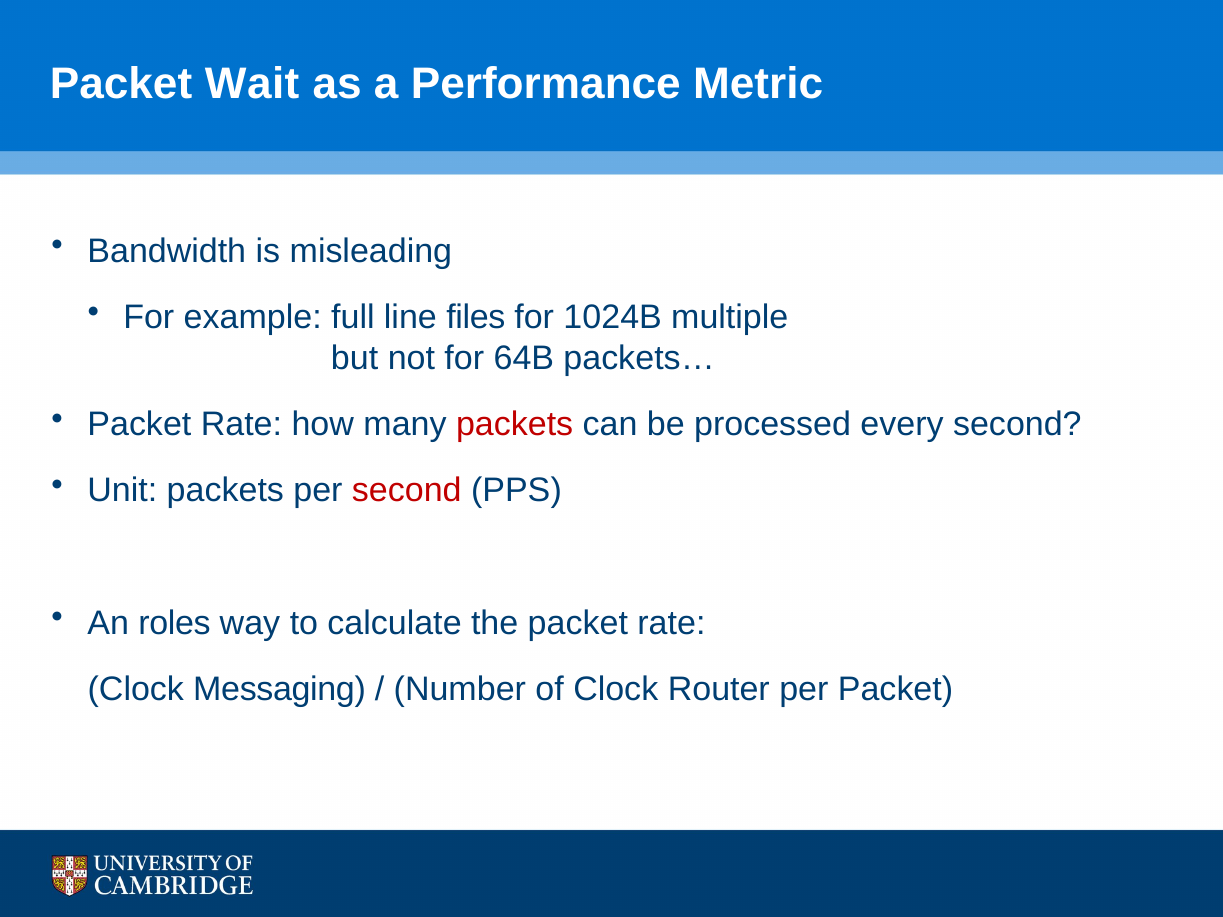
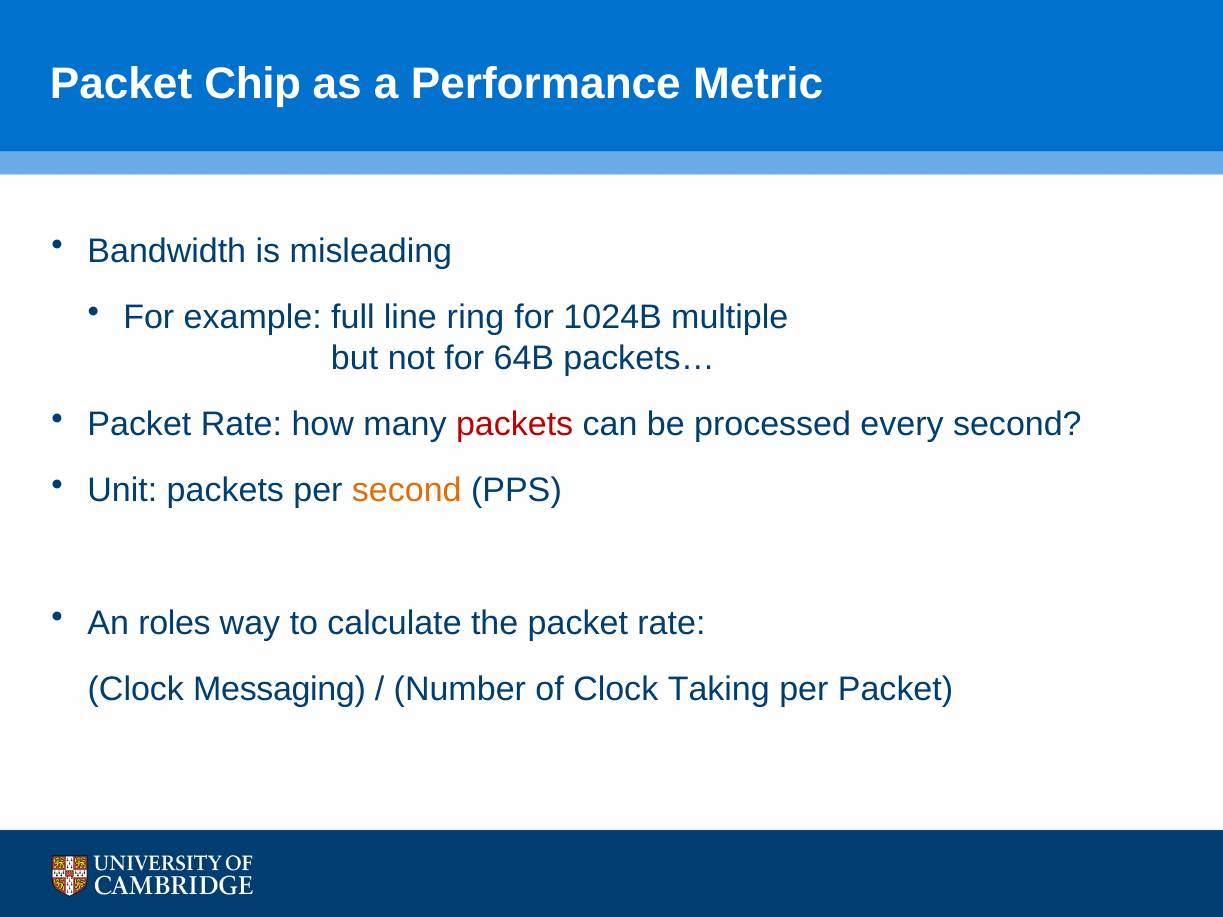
Wait: Wait -> Chip (253, 84)
files: files -> ring (476, 317)
second colour: red -> orange (407, 491)
Router: Router -> Taking (719, 690)
